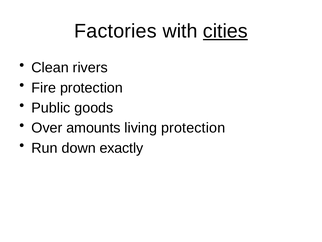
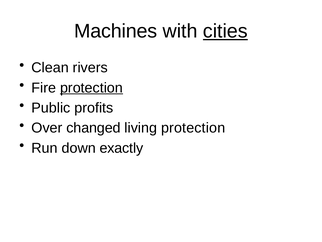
Factories: Factories -> Machines (116, 31)
protection underline: none -> present (91, 88)
goods: goods -> profits (94, 108)
amounts: amounts -> changed (93, 128)
